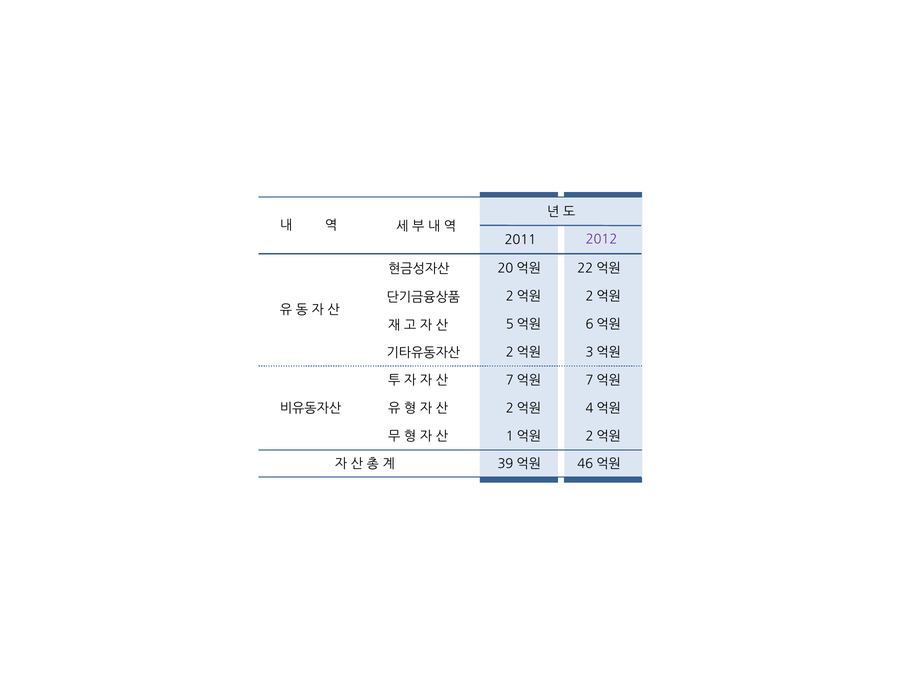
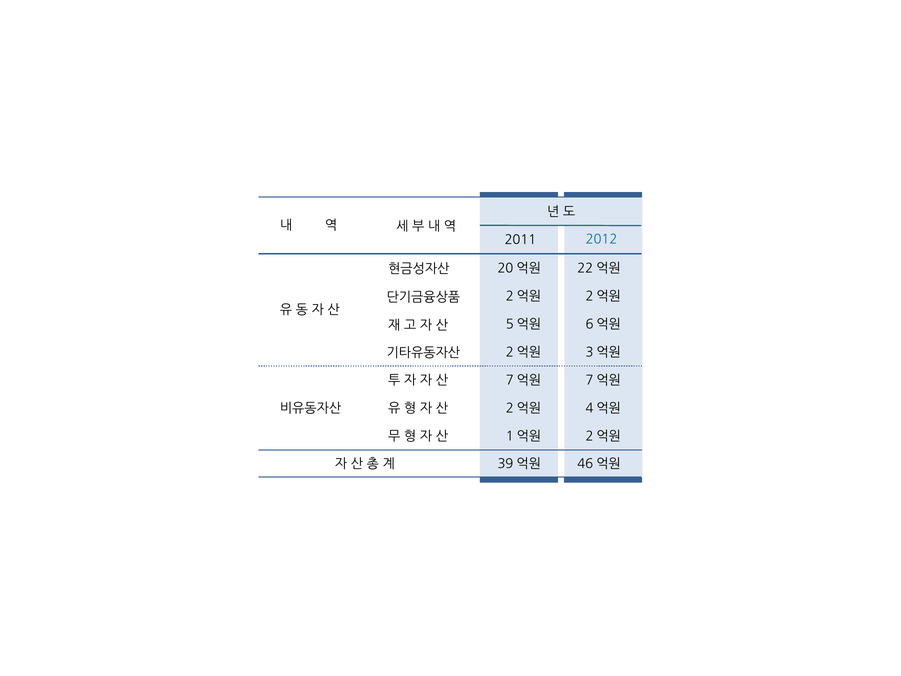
2012 colour: purple -> blue (601, 240)
